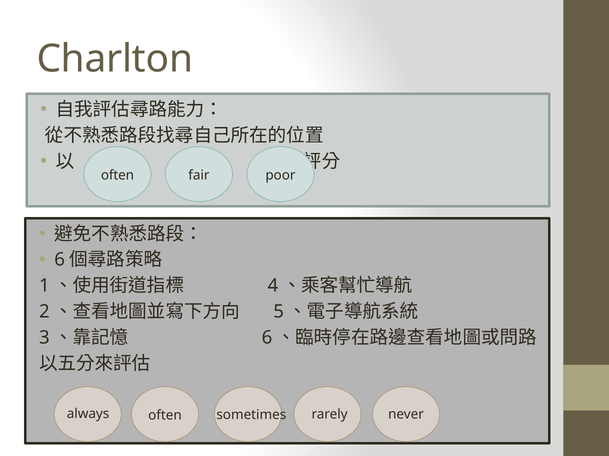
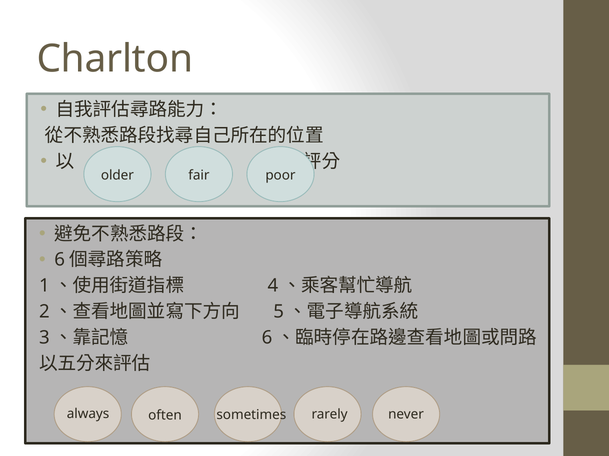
often: often -> older (117, 175)
